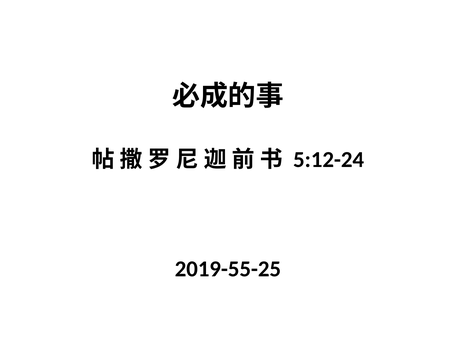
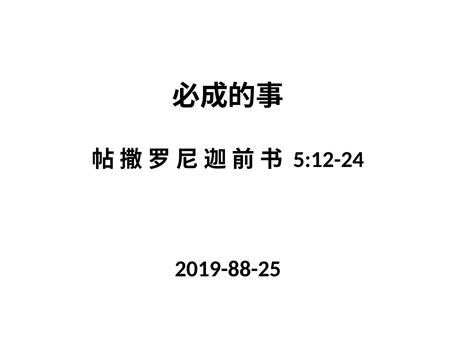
2019-55-25: 2019-55-25 -> 2019-88-25 (228, 269)
